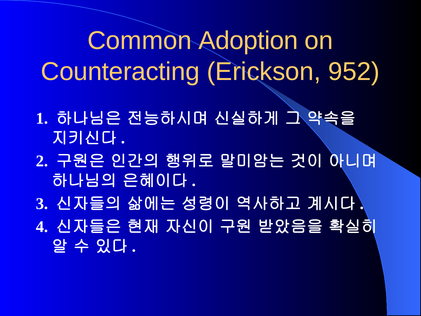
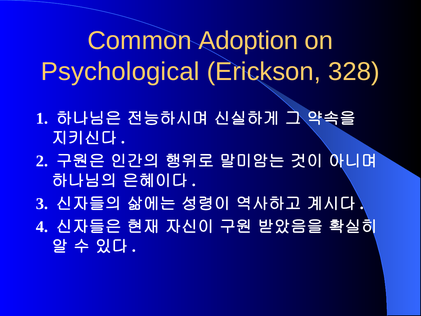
Counteracting: Counteracting -> Psychological (120, 72)
952: 952 -> 328 (354, 72)
